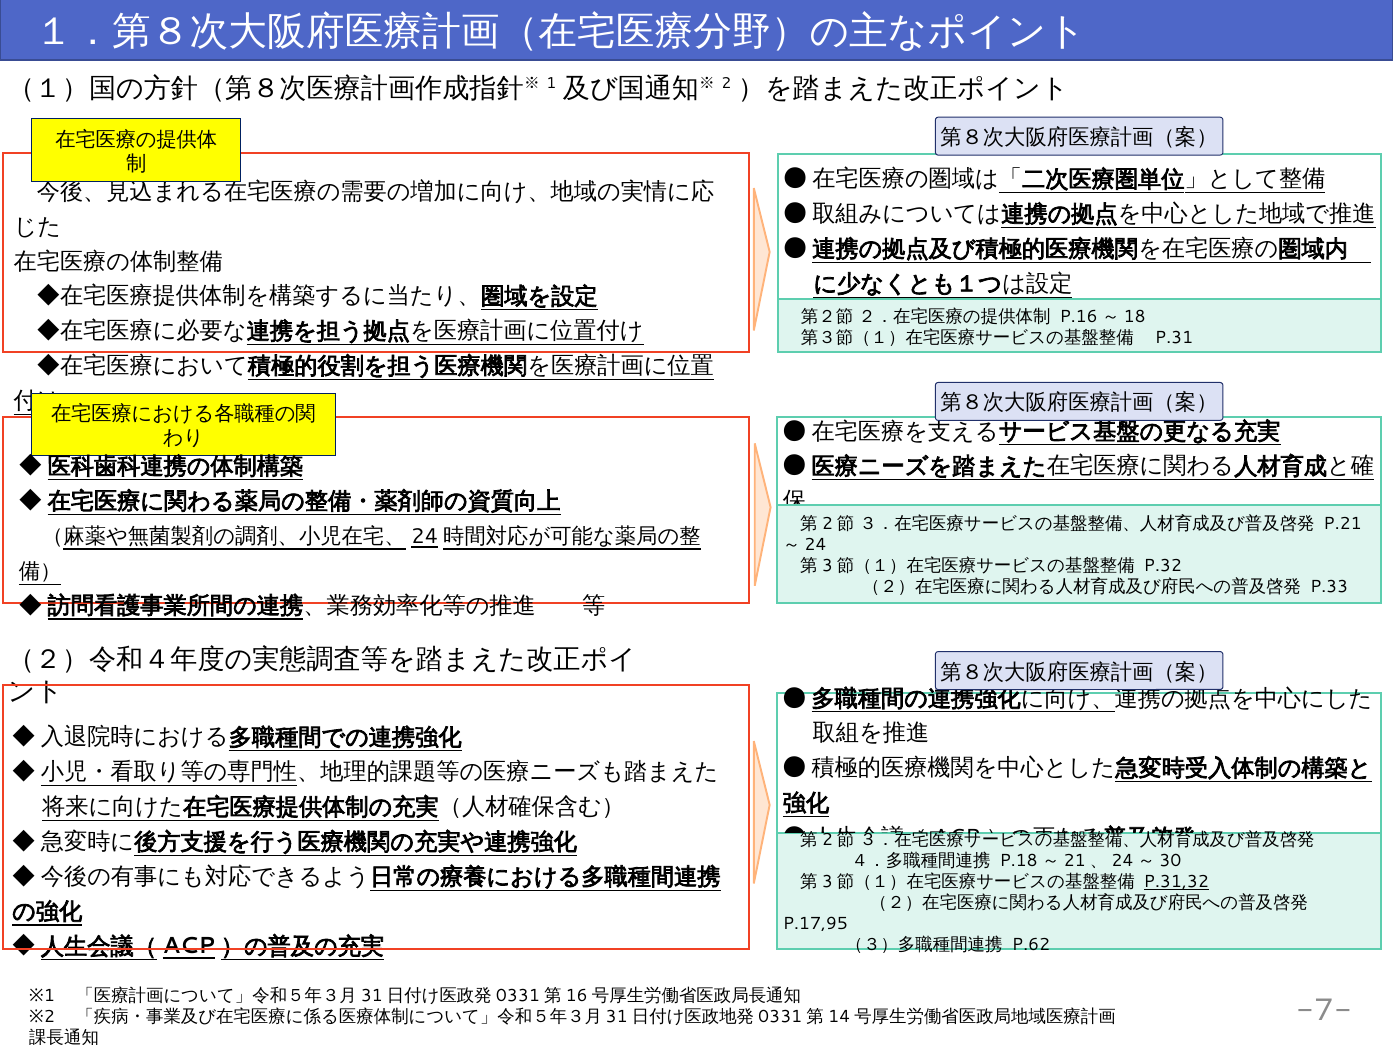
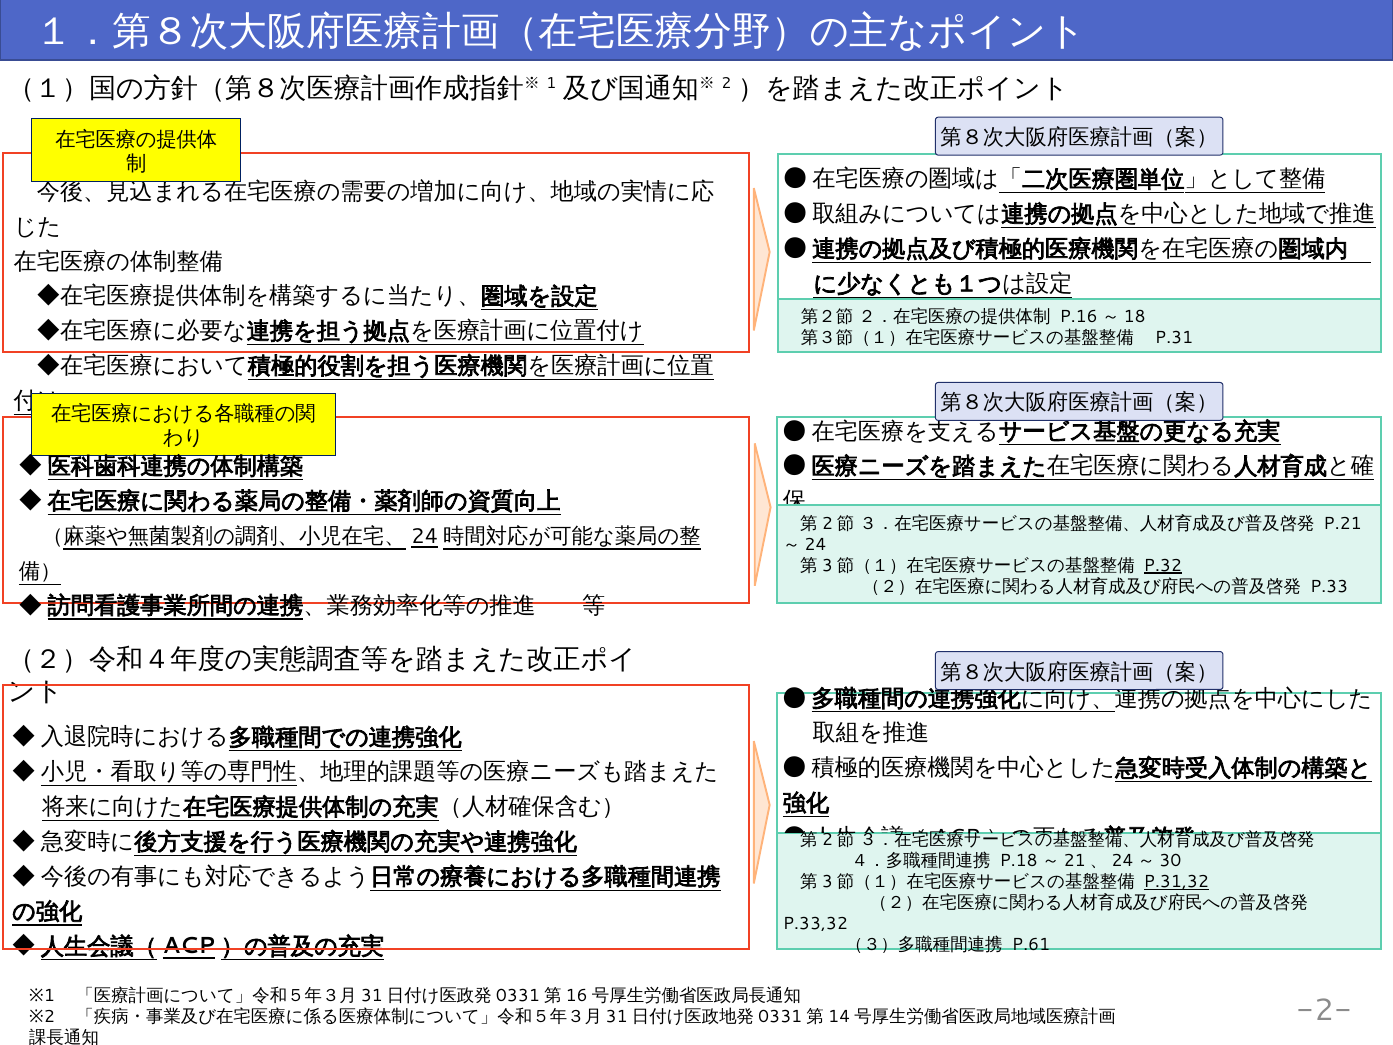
P.32 underline: none -> present (1163, 565)
P.17,95: P.17,95 -> P.33,32 (815, 923)
P.62: P.62 -> P.61 (1031, 944)
-7-: -7- -> -2- (1324, 1010)
